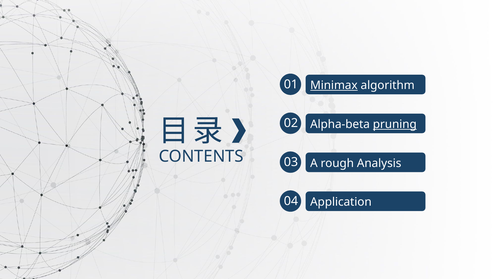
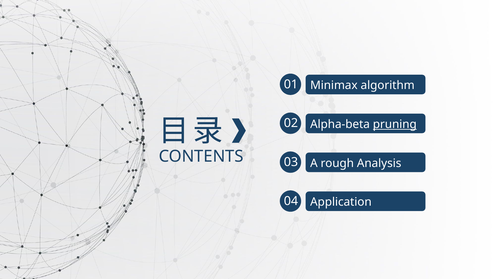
Minimax underline: present -> none (334, 85)
